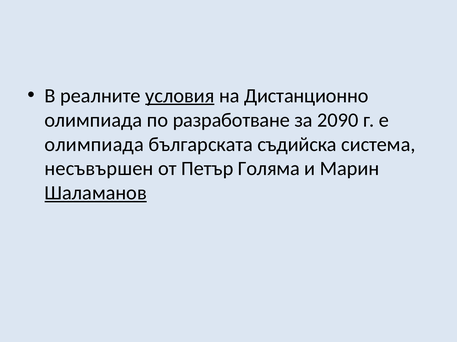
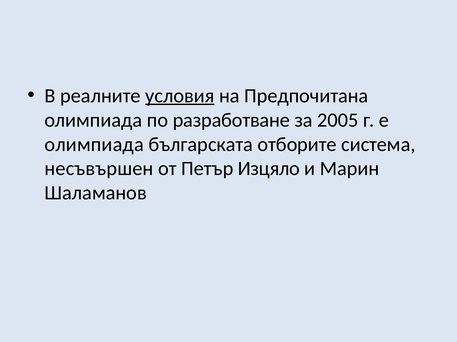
Дистанционно: Дистанционно -> Предпочитана (306, 96)
2090: 2090 -> 2005 (338, 120)
съдийска: съдийска -> отборите (297, 145)
Голяма: Голяма -> Изцяло (269, 169)
Шаламанов underline: present -> none (96, 193)
